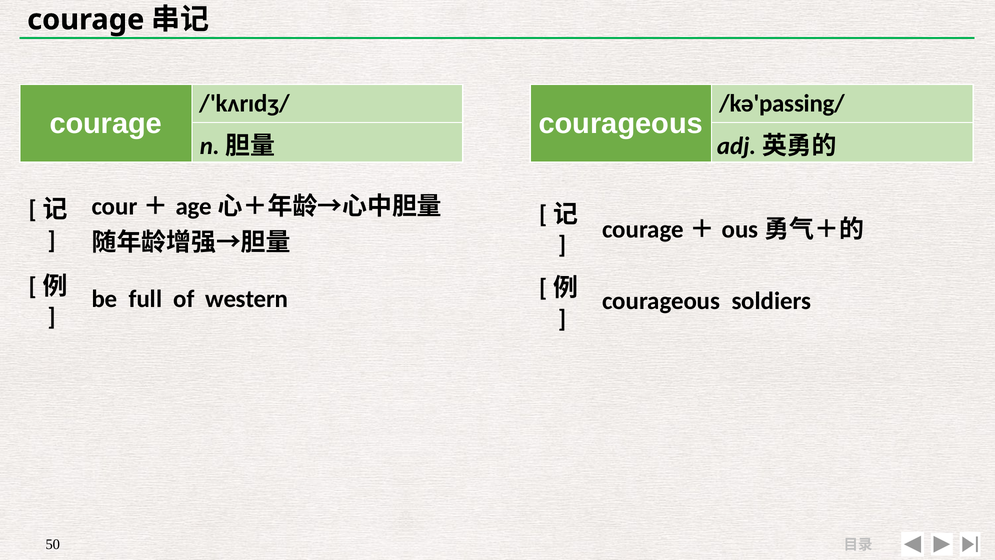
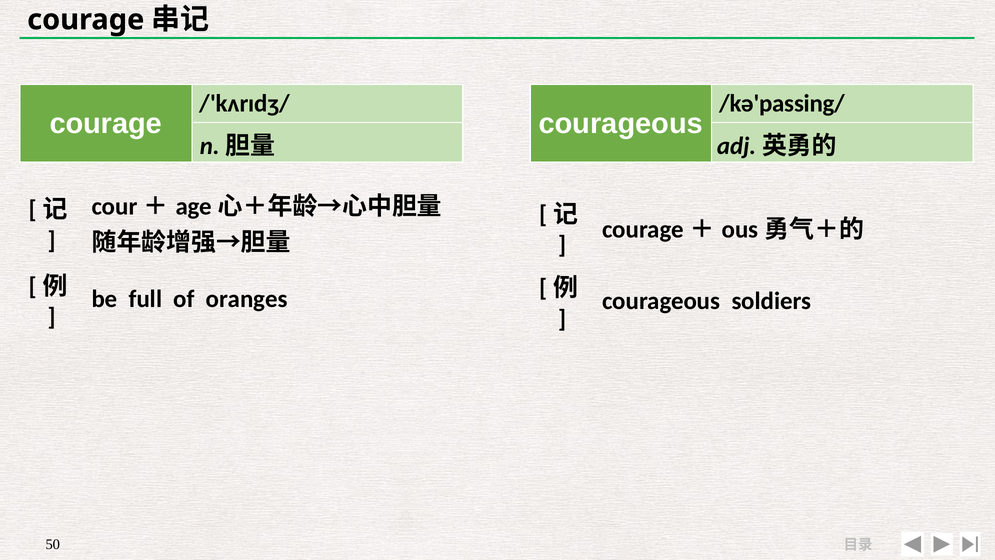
western: western -> oranges (247, 299)
